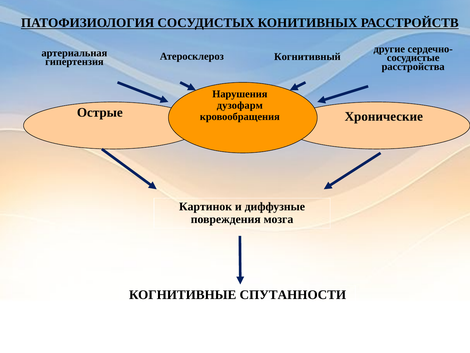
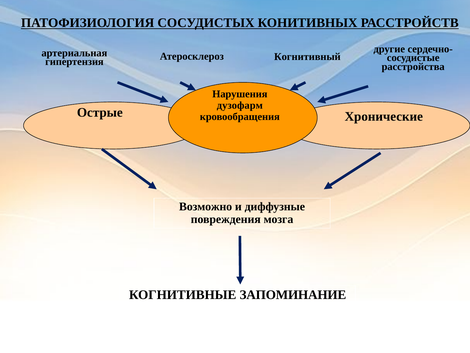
Картинок: Картинок -> Возможно (206, 206)
СПУТАННОСТИ: СПУТАННОСТИ -> ЗАПОМИНАНИЕ (293, 294)
